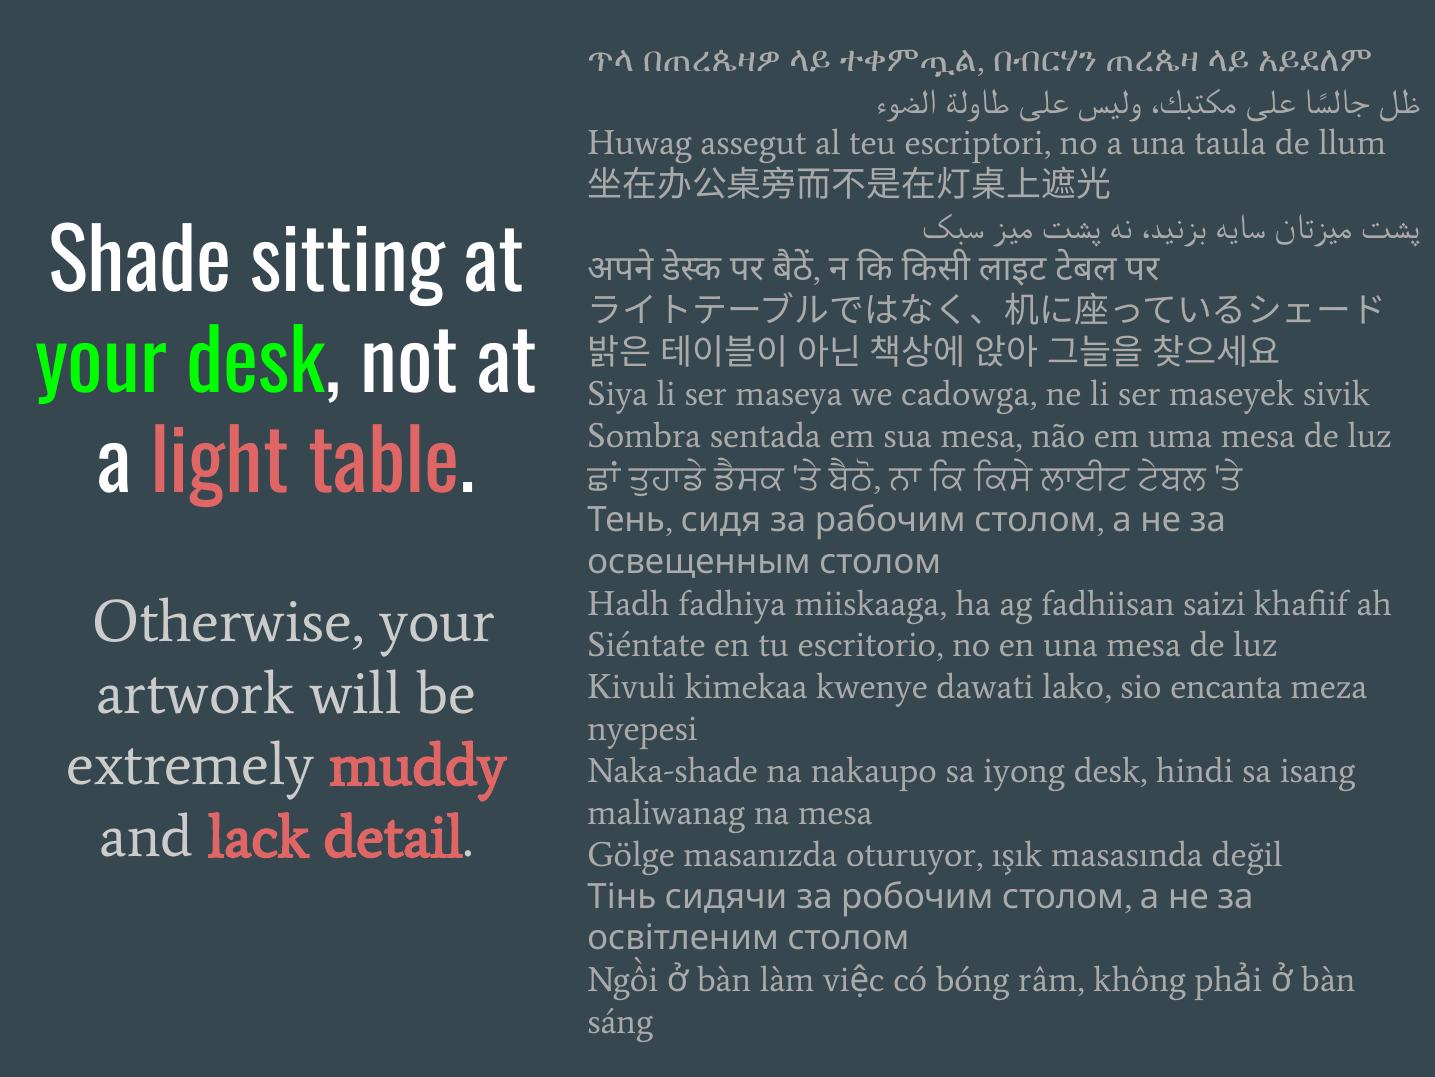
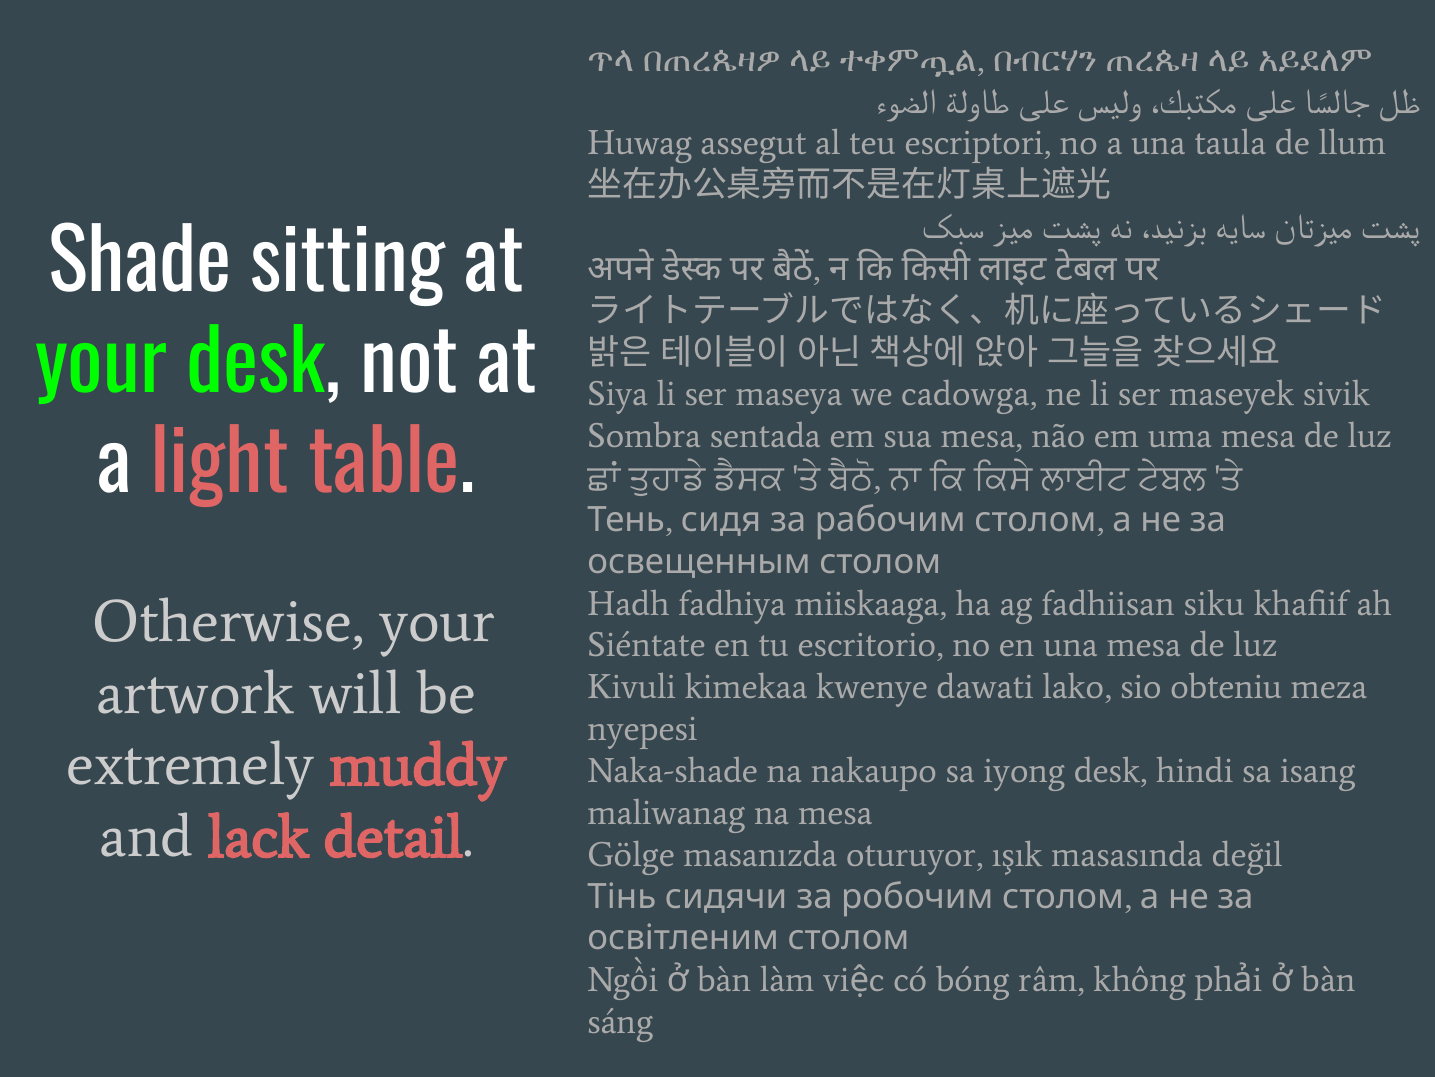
saizi: saizi -> siku (1214, 603)
encanta: encanta -> obteniu (1226, 687)
